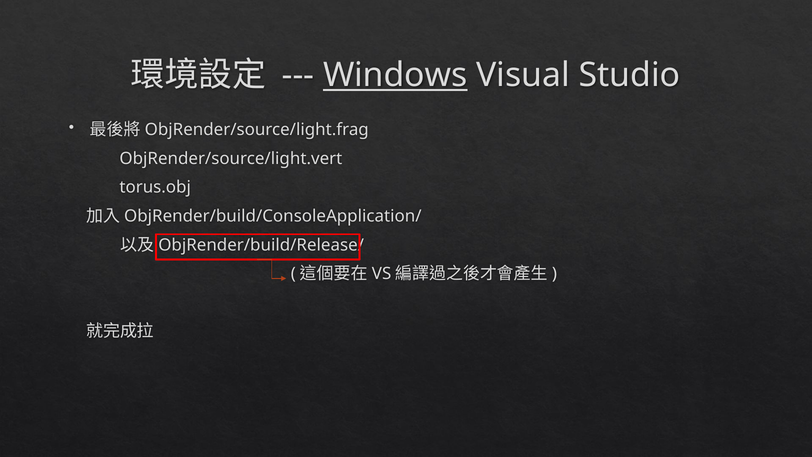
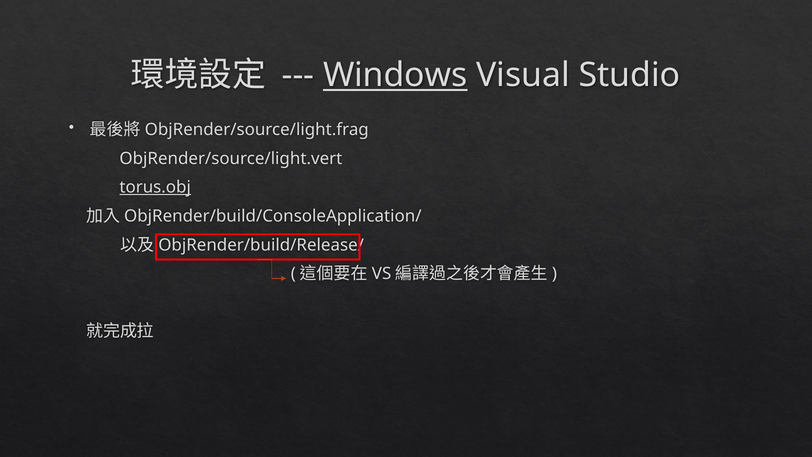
torus.obj underline: none -> present (155, 187)
